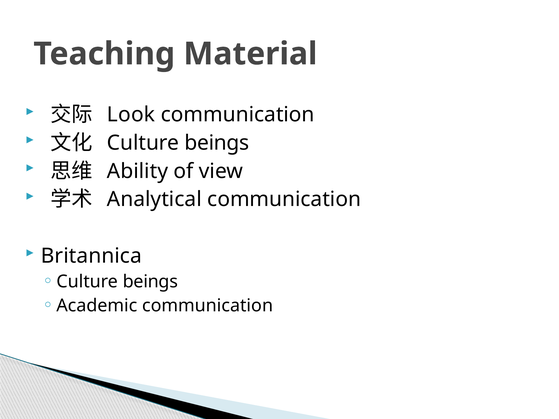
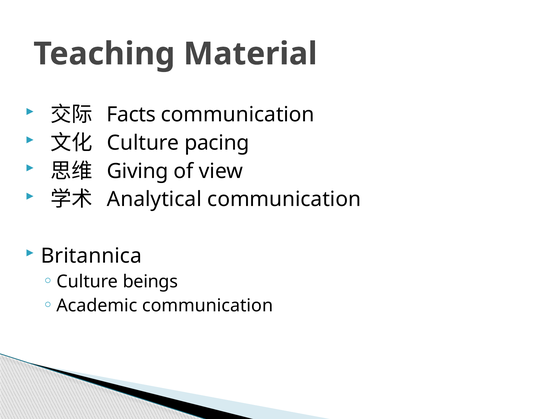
Look: Look -> Facts (131, 115)
beings: beings -> pacing (217, 143)
Ability: Ability -> Giving (138, 171)
